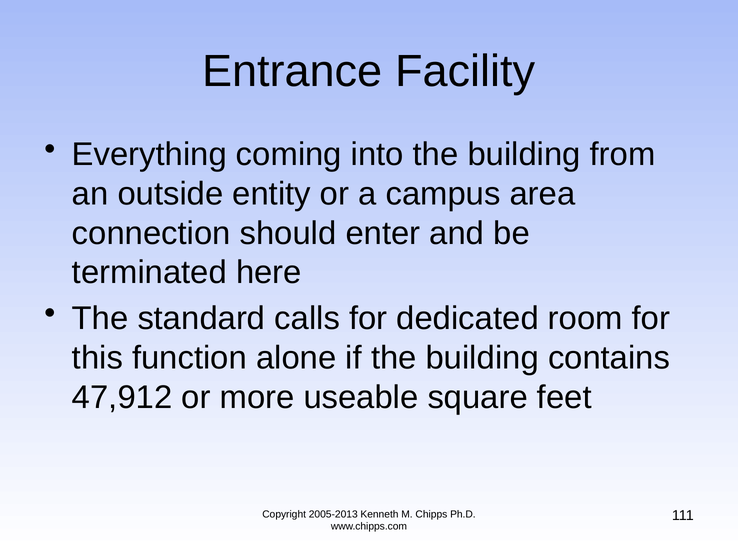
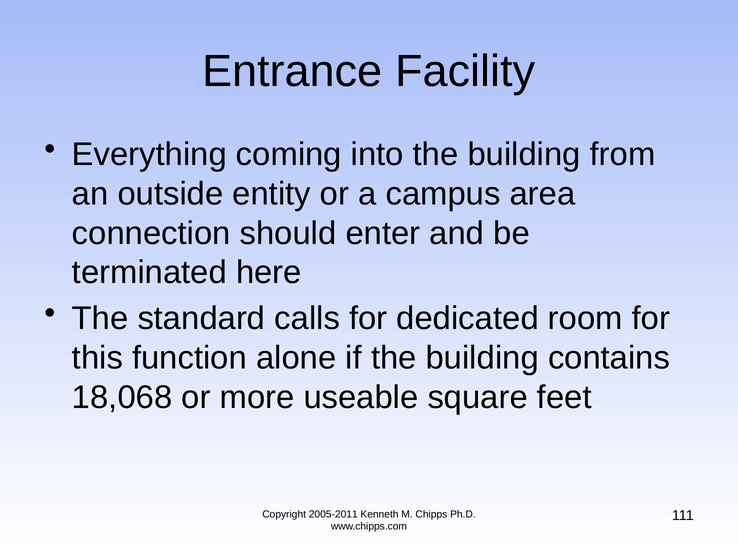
47,912: 47,912 -> 18,068 (122, 398)
2005-2013: 2005-2013 -> 2005-2011 (333, 515)
